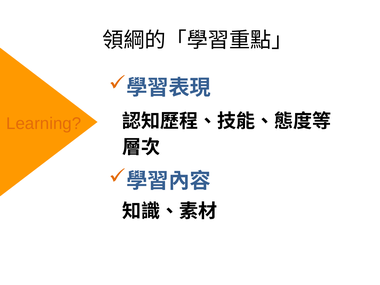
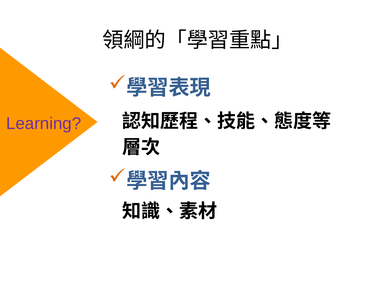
Learning colour: orange -> purple (44, 124)
